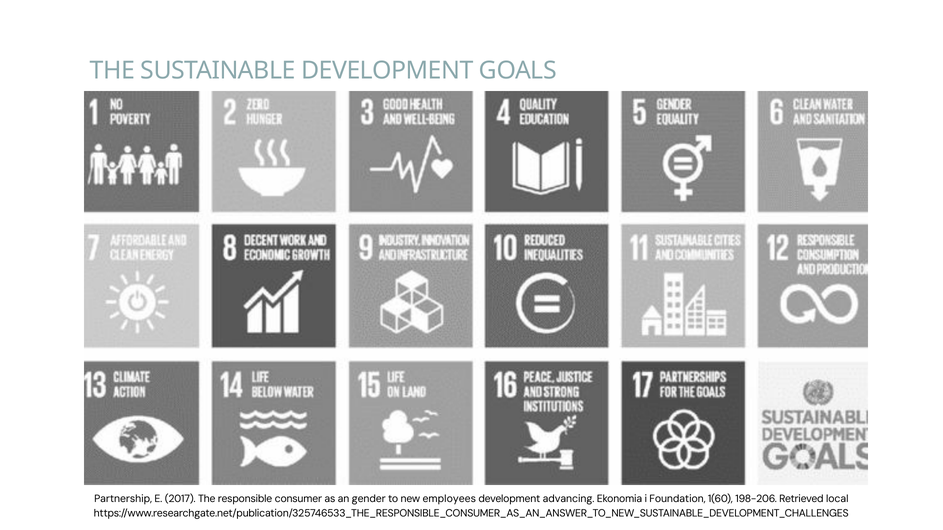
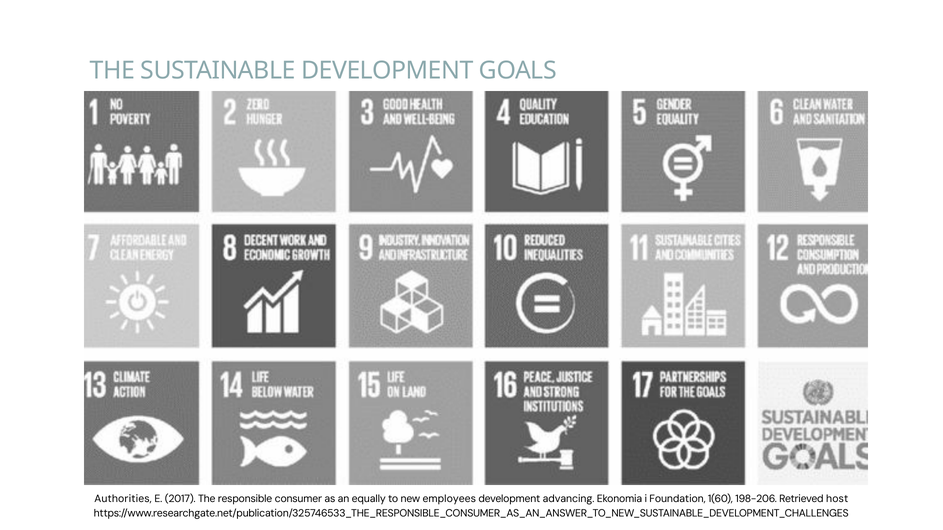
Partnership: Partnership -> Authorities (123, 499)
gender: gender -> equally (369, 499)
local: local -> host (837, 499)
